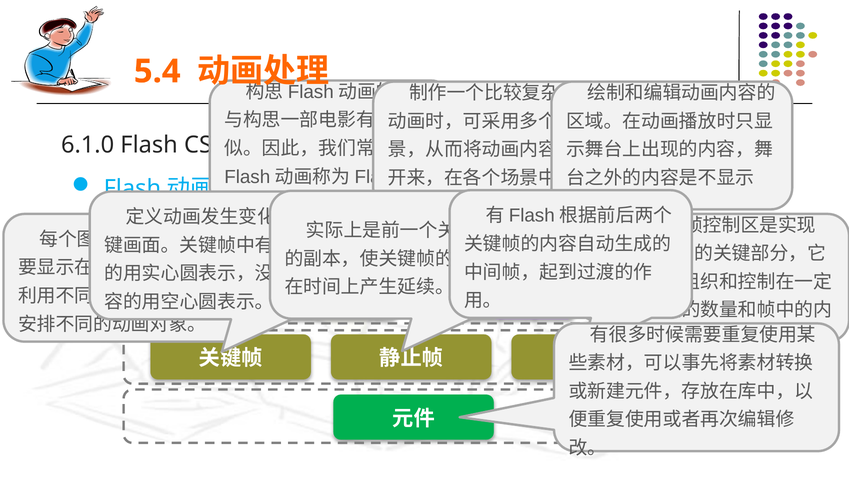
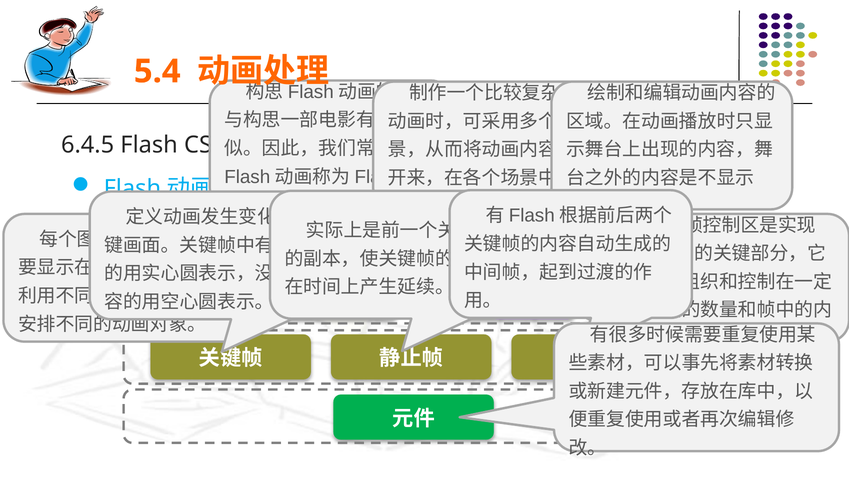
6.1.0: 6.1.0 -> 6.4.5 (88, 145)
